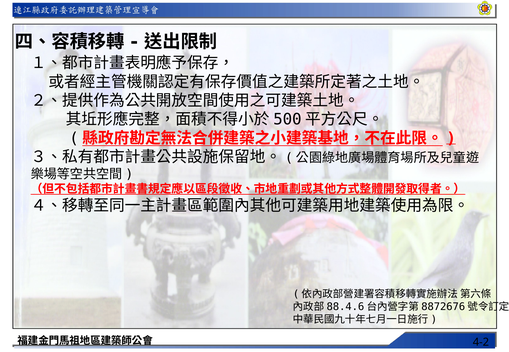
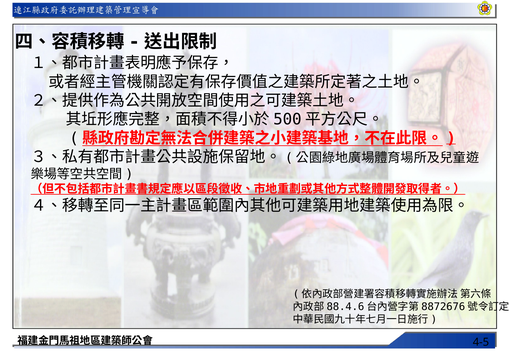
4-2: 4-2 -> 4-5 (481, 343)
